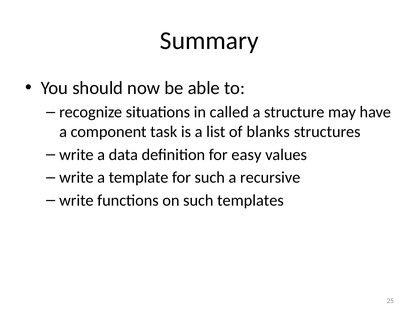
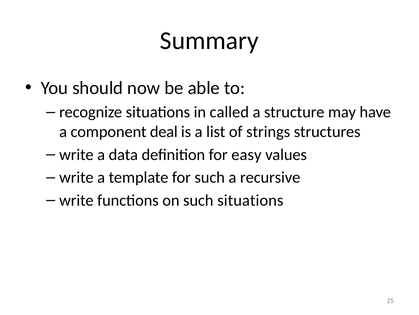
task: task -> deal (164, 132)
blanks: blanks -> strings (268, 132)
such templates: templates -> situations (250, 200)
